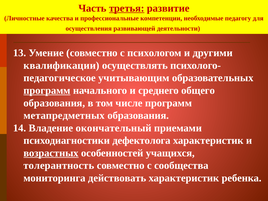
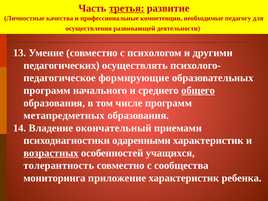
квалификации: квалификации -> педагогических (62, 65)
учитывающим: учитывающим -> формирующие (134, 78)
программ underline: present -> none (47, 90)
общего underline: none -> present (198, 90)
дефектолога: дефектолога -> одаренными (142, 141)
действовать: действовать -> приложение (117, 178)
